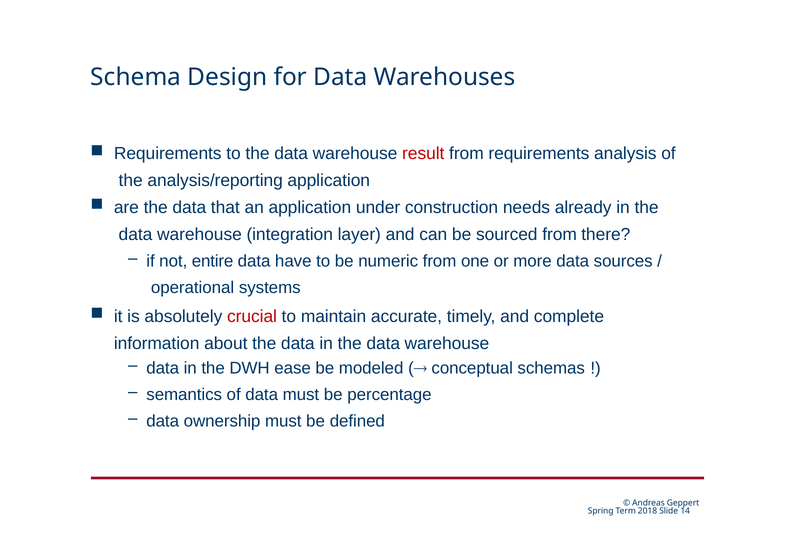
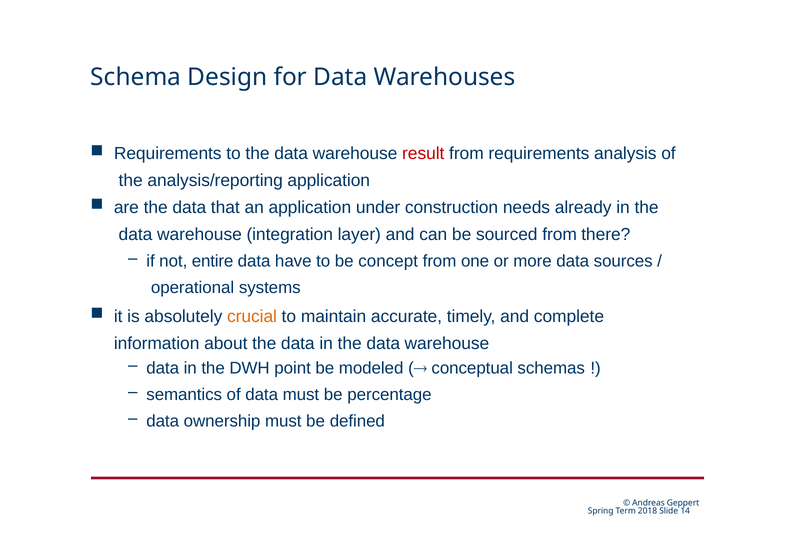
numeric: numeric -> concept (388, 261)
crucial colour: red -> orange (252, 316)
ease: ease -> point (293, 368)
